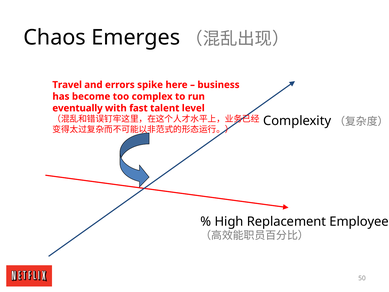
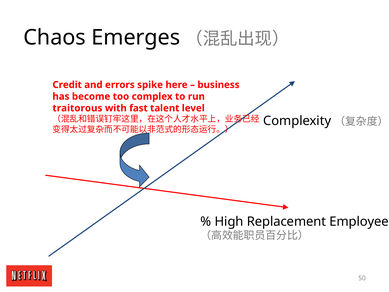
Travel: Travel -> Credit (67, 85)
eventually: eventually -> traitorous (77, 108)
